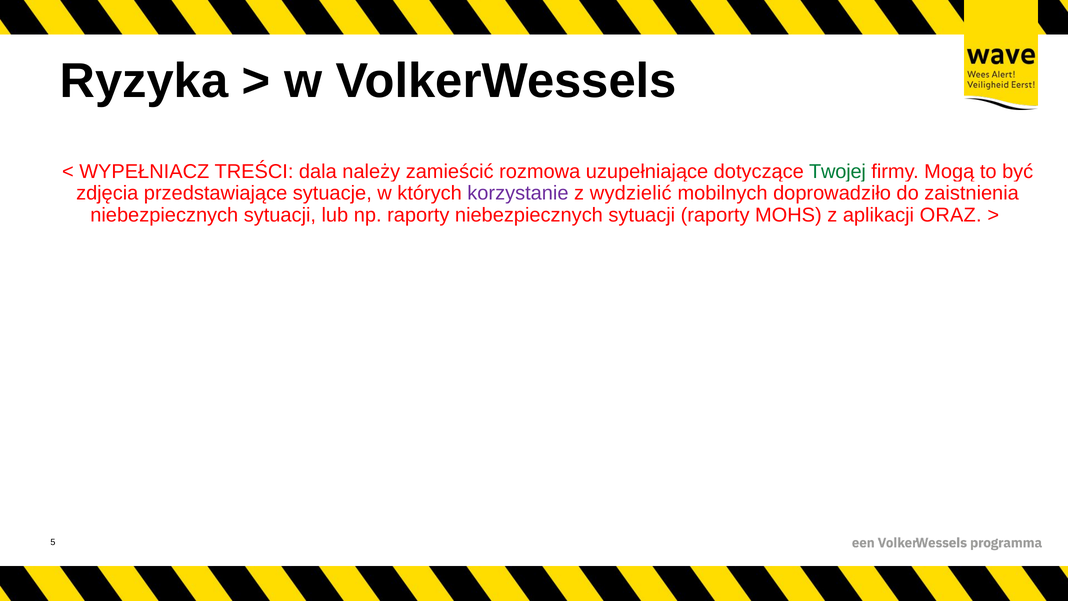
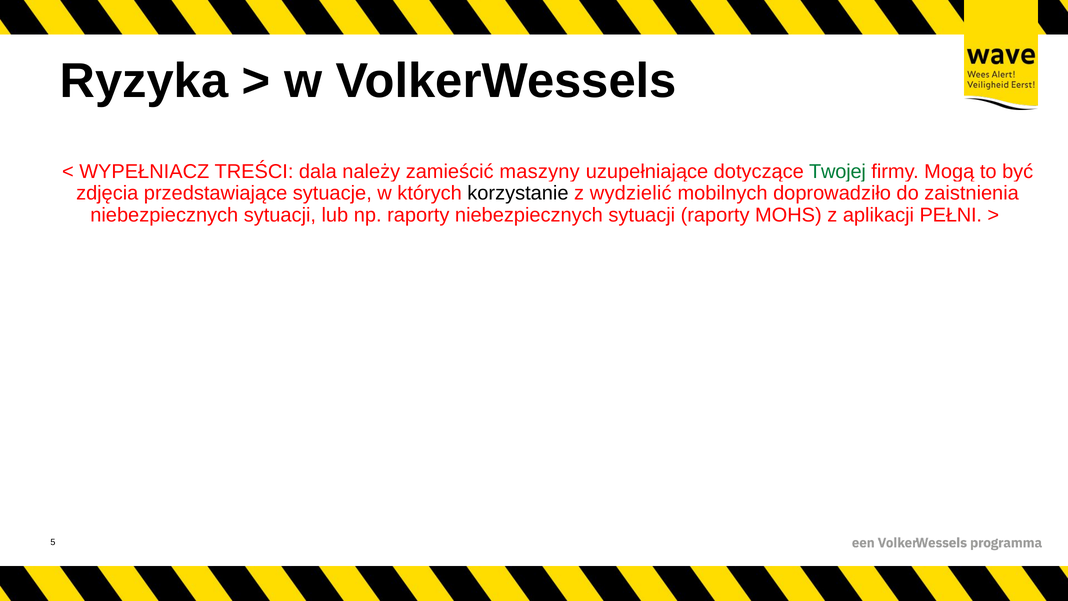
rozmowa: rozmowa -> maszyny (540, 172)
korzystanie colour: purple -> black (518, 193)
ORAZ: ORAZ -> PEŁNI (951, 215)
